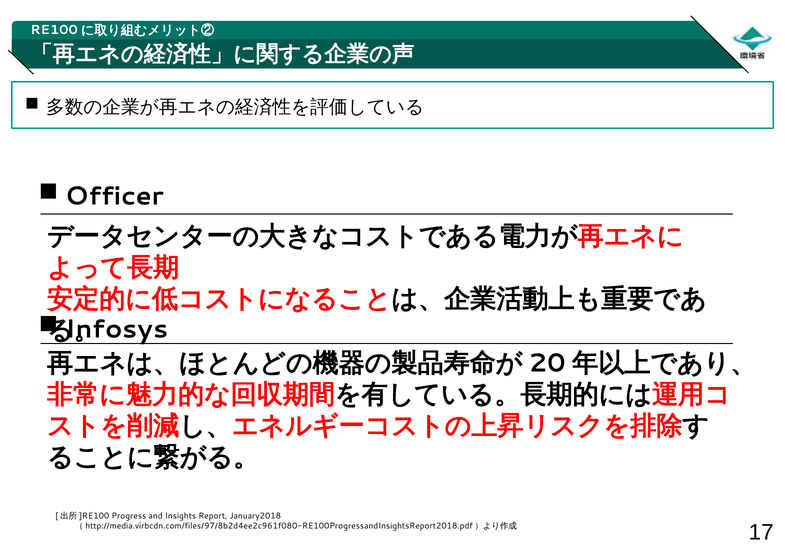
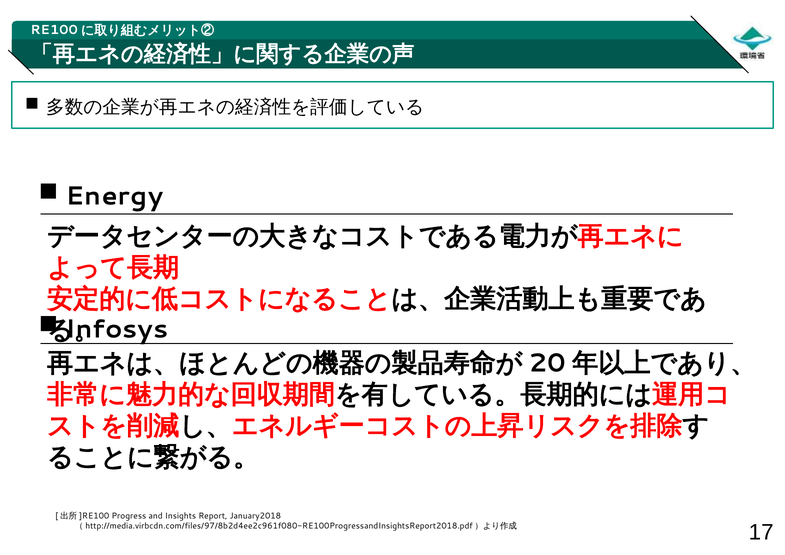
Officer: Officer -> Energy (114, 196)
